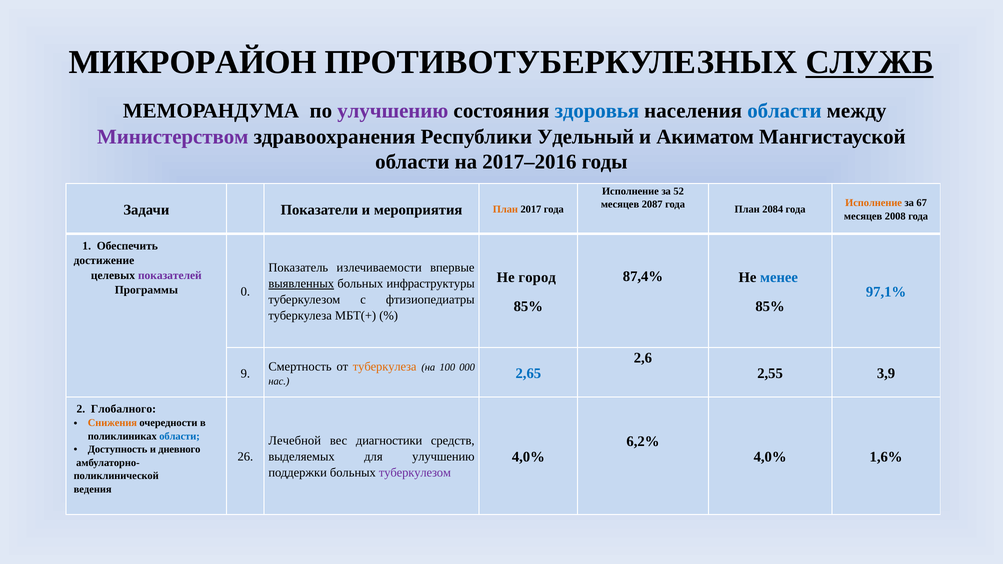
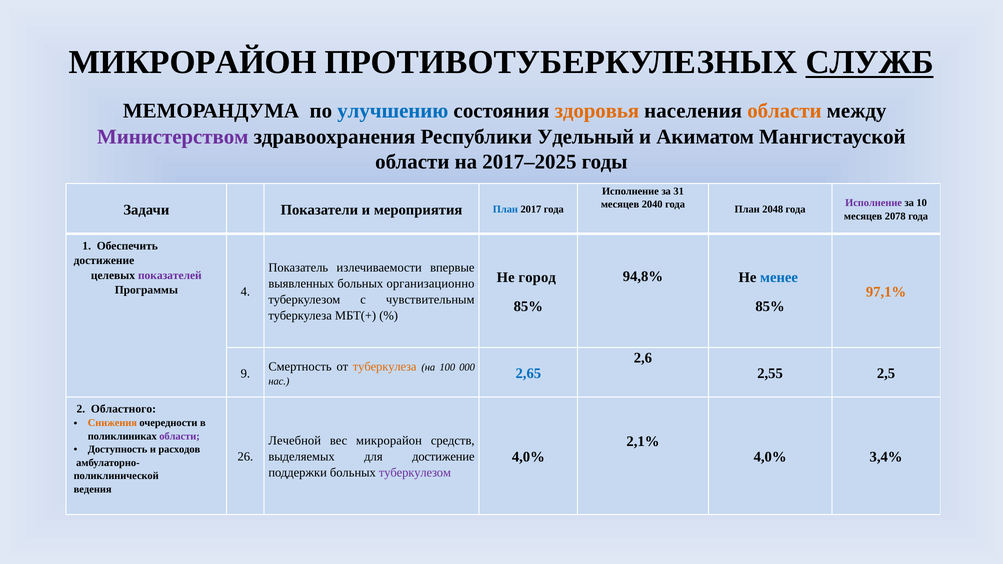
улучшению colour: purple -> blue (393, 111)
здоровья colour: blue -> orange (597, 111)
области colour: blue -> orange (784, 111)
2017–2016: 2017–2016 -> 2017–2025 (529, 162)
52: 52 -> 31 (679, 191)
Исполнение colour: orange -> purple (874, 203)
67: 67 -> 10 (922, 203)
2087: 2087 -> 2040 (652, 204)
План colour: orange -> blue (505, 210)
2084: 2084 -> 2048 (773, 210)
2008: 2008 -> 2078 (895, 216)
87,4%: 87,4% -> 94,8% (643, 277)
выявленных underline: present -> none (301, 284)
инфраструктуры: инфраструктуры -> организационно (431, 284)
0: 0 -> 4 (245, 292)
97,1% colour: blue -> orange (886, 292)
фтизиопедиатры: фтизиопедиатры -> чувствительным (430, 300)
3,9: 3,9 -> 2,5 (886, 374)
Глобалного: Глобалного -> Областного (124, 409)
области colour: blue -> purple (180, 436)
6,2%: 6,2% -> 2,1% (643, 442)
вес диагностики: диагностики -> микрорайон (389, 441)
дневного: дневного -> расходов (179, 450)
1,6%: 1,6% -> 3,4% (886, 457)
для улучшению: улучшению -> достижение (443, 457)
